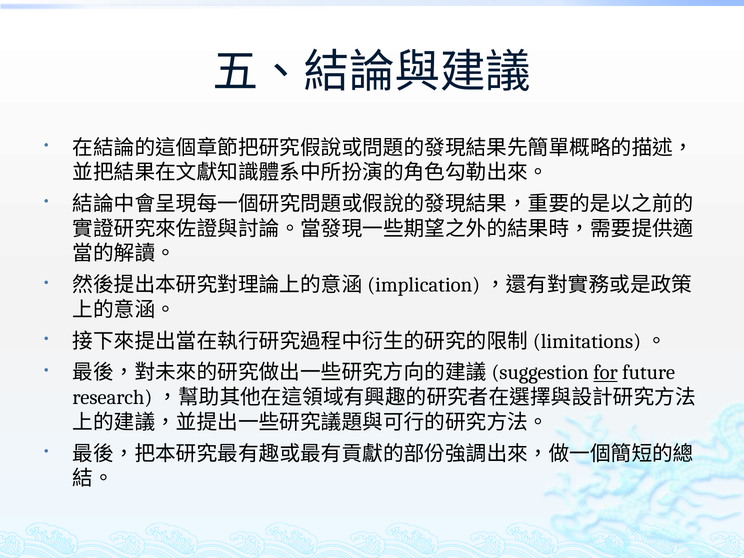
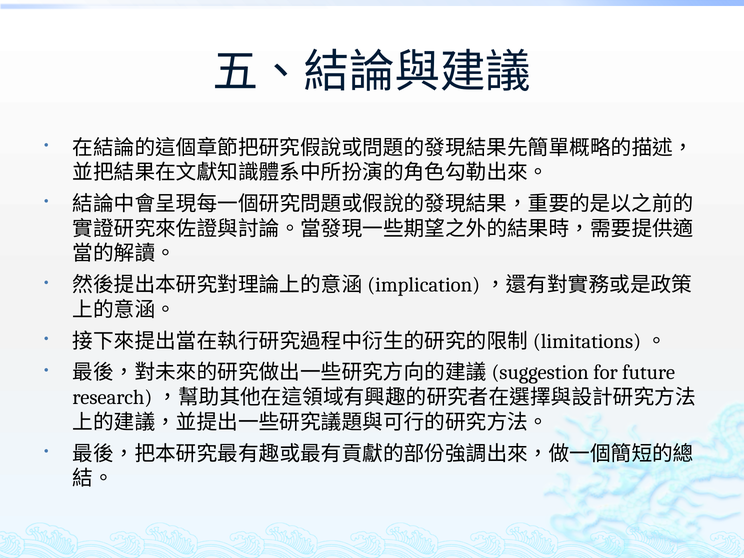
for underline: present -> none (606, 373)
